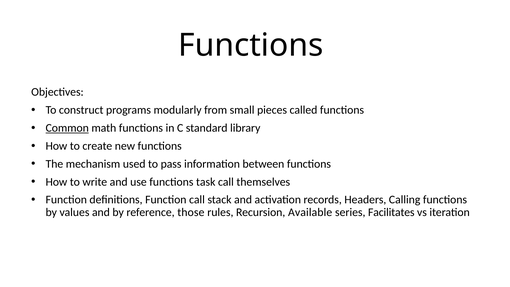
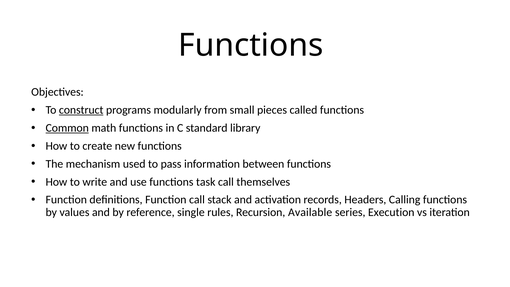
construct underline: none -> present (81, 110)
those: those -> single (191, 212)
Facilitates: Facilitates -> Execution (391, 212)
